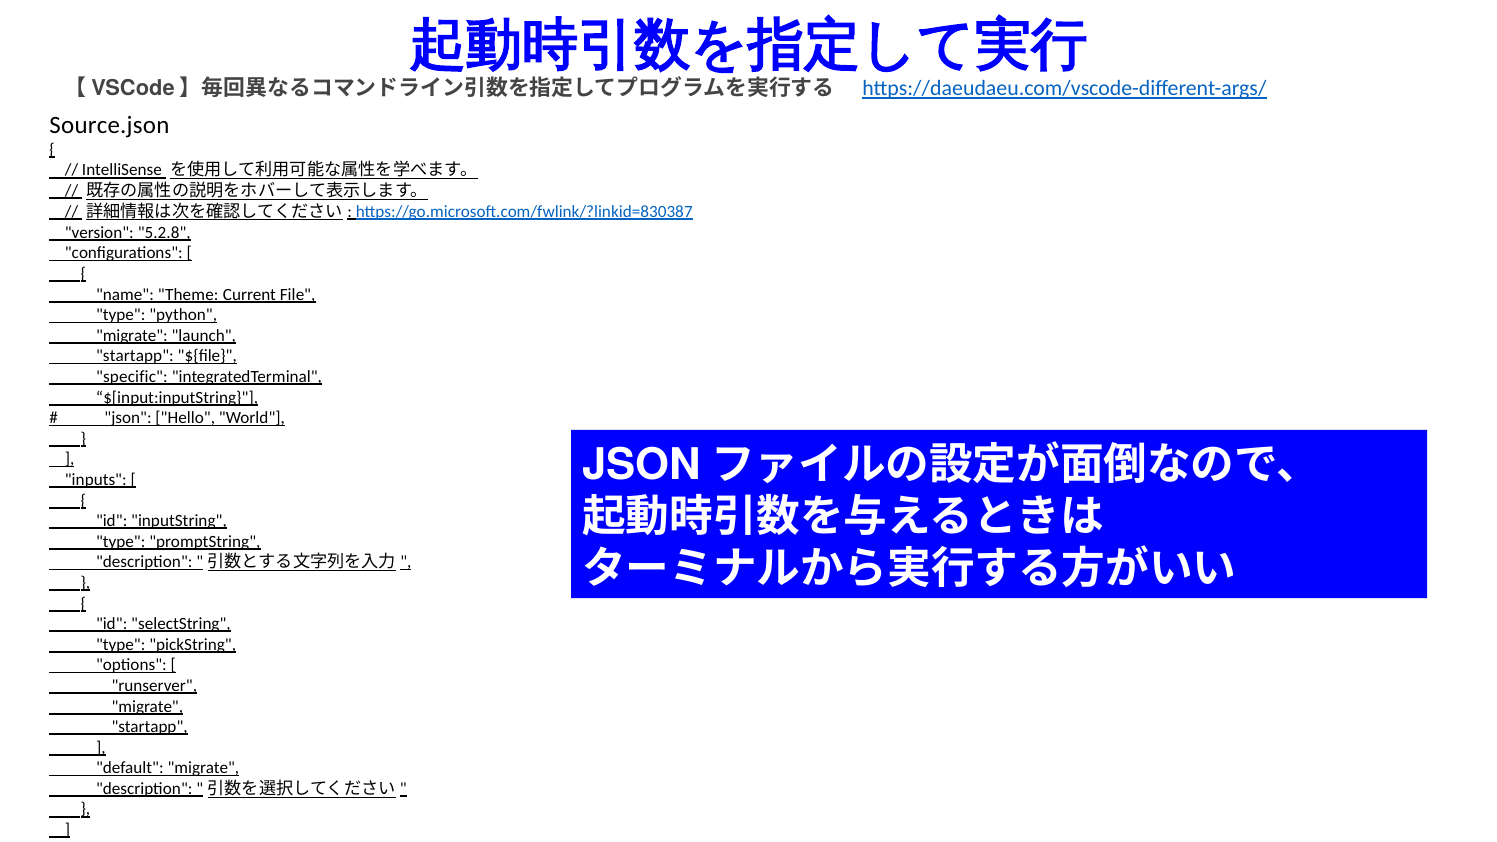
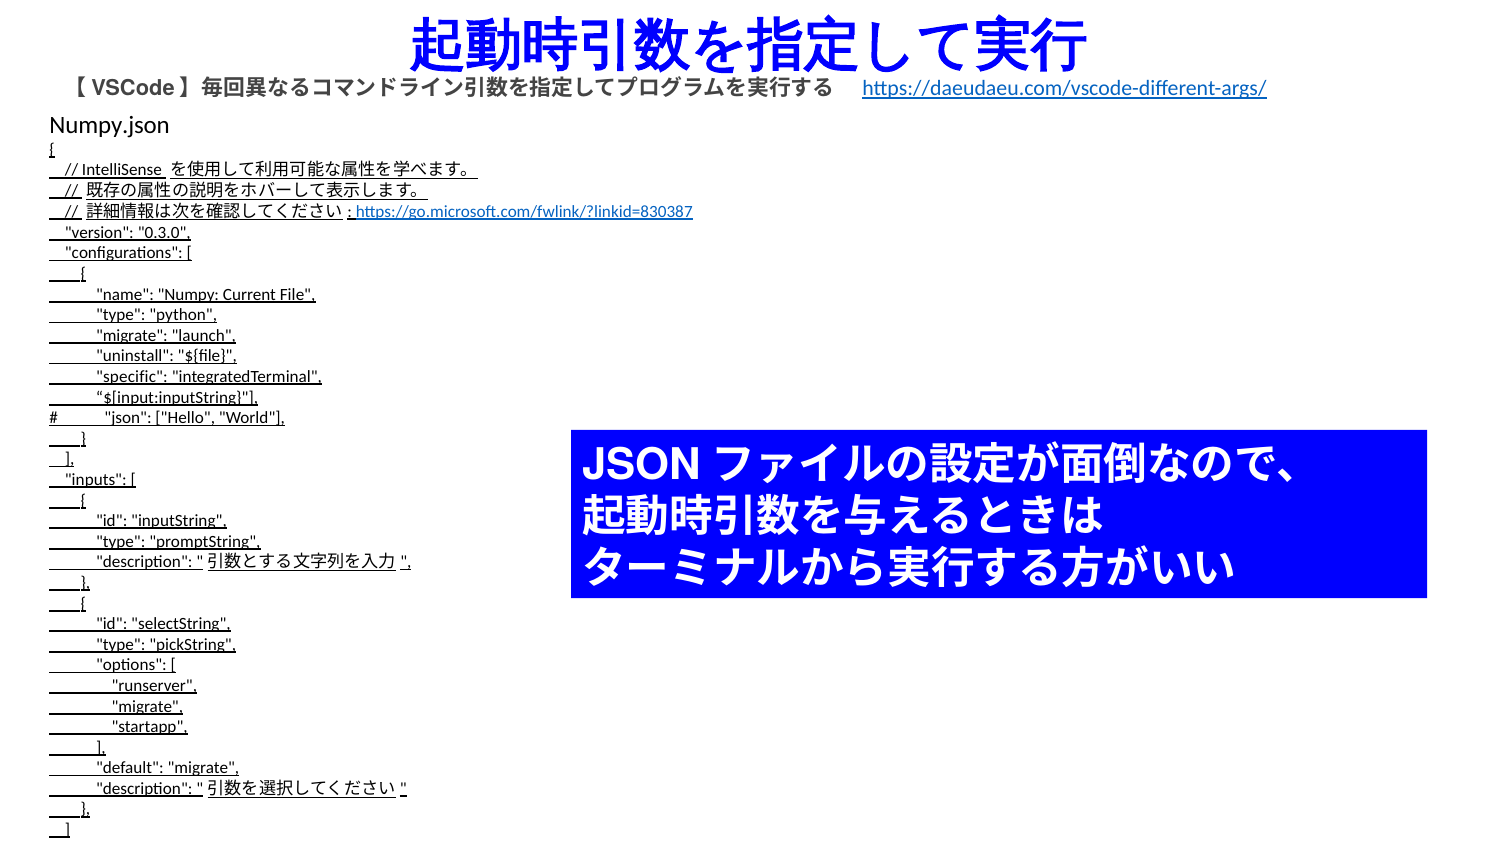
Source.json: Source.json -> Numpy.json (110, 125)
5.2.8: 5.2.8 -> 0.3.0 (164, 233)
Theme: Theme -> Numpy (188, 294)
startapp: startapp -> uninstall (135, 356)
